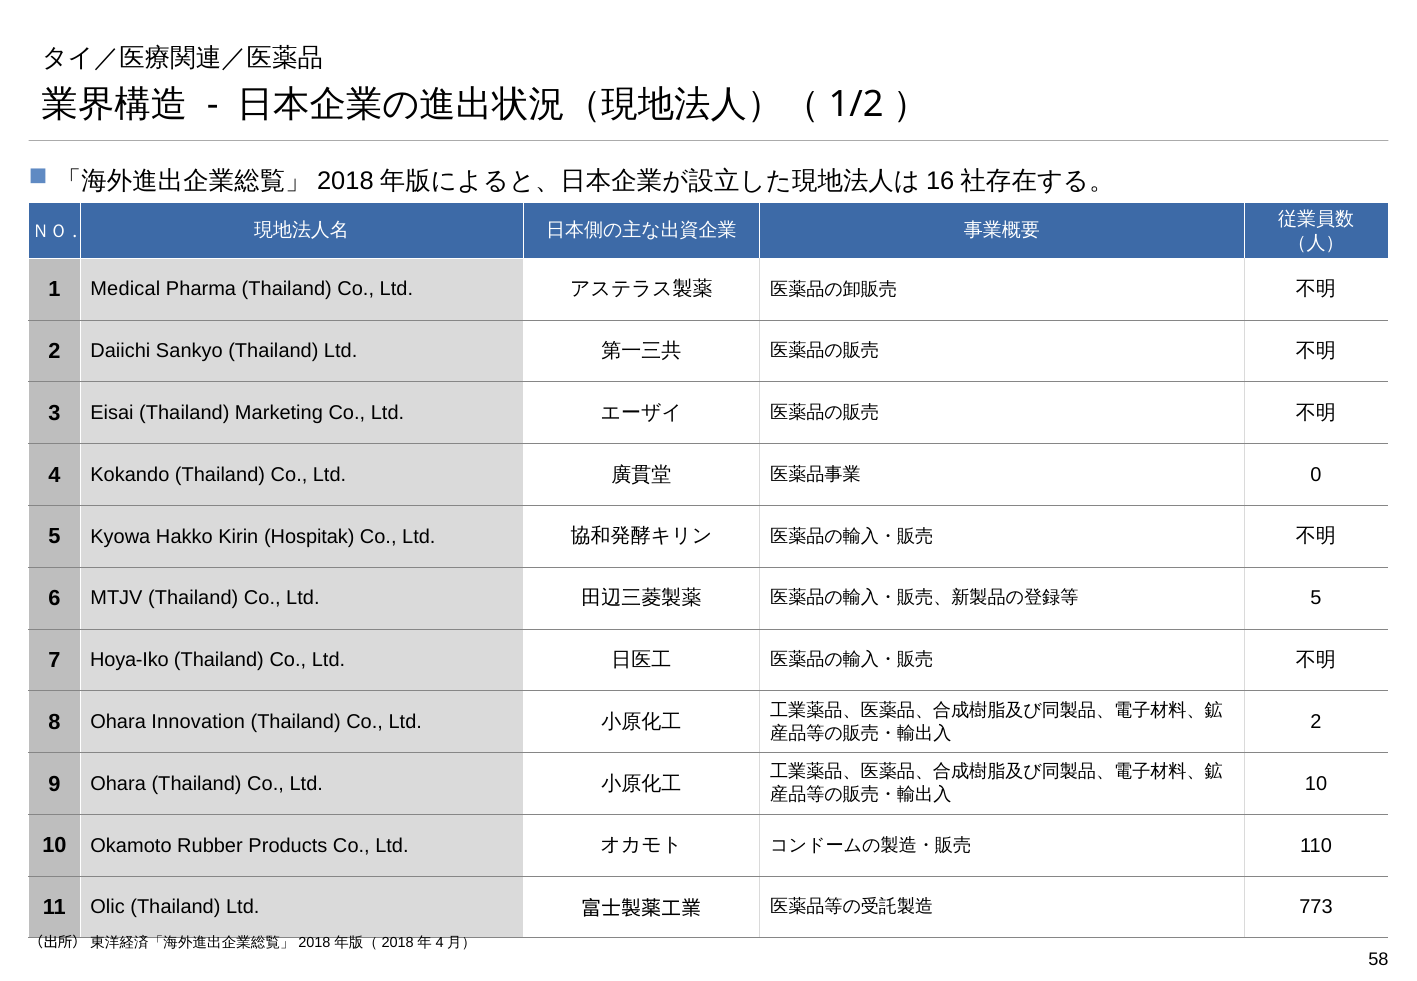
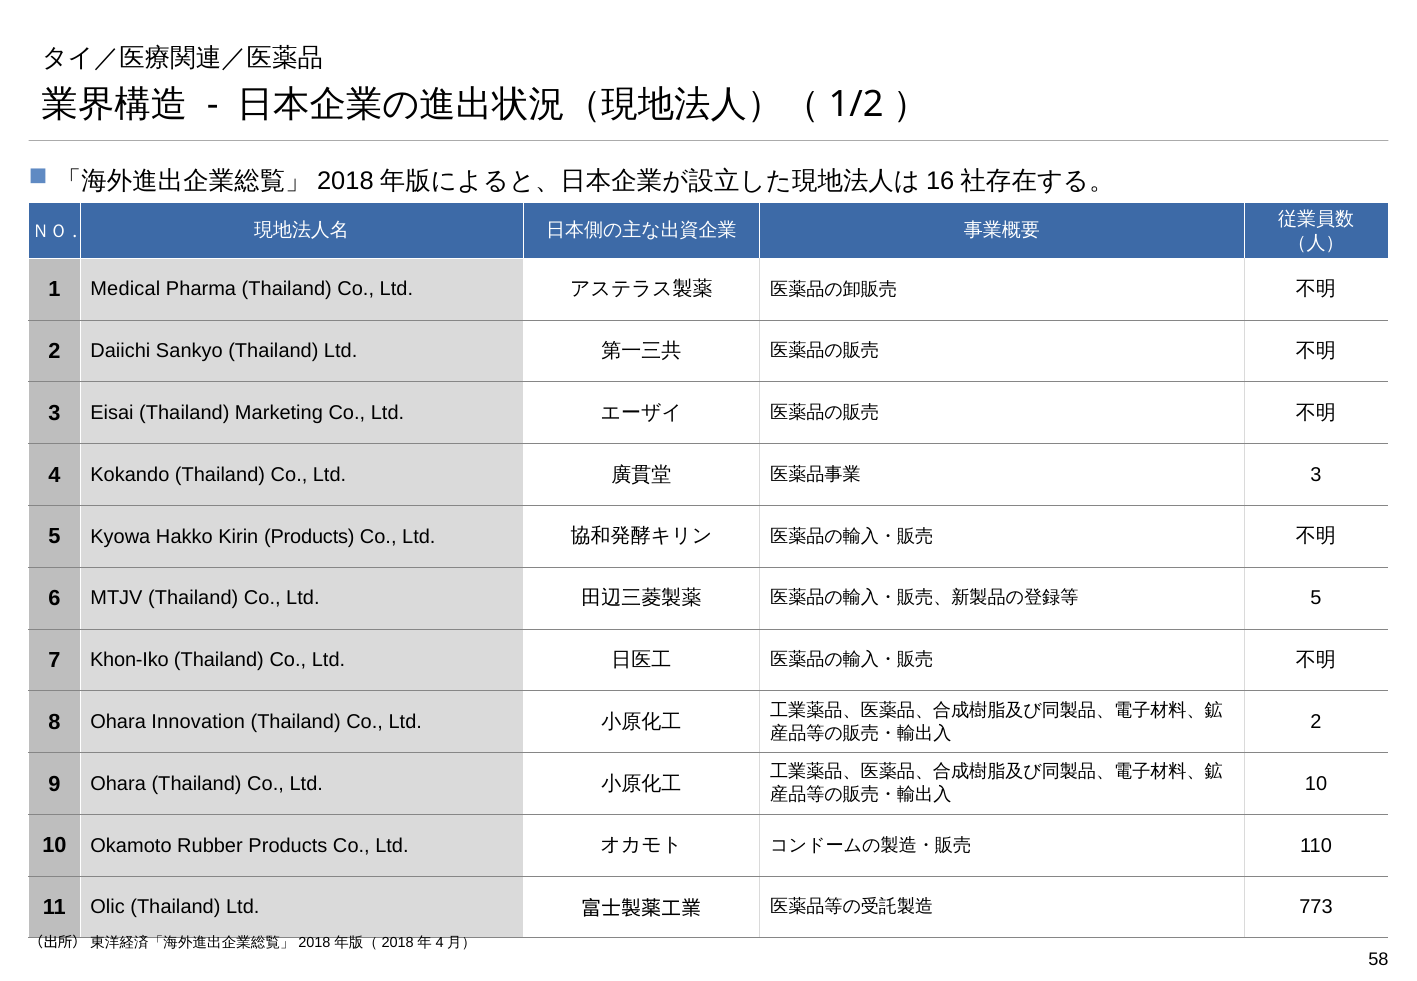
0: 0 -> 3 (1316, 475)
Kirin Hospitak: Hospitak -> Products (309, 537)
Hoya-Iko: Hoya-Iko -> Khon-Iko (129, 660)
